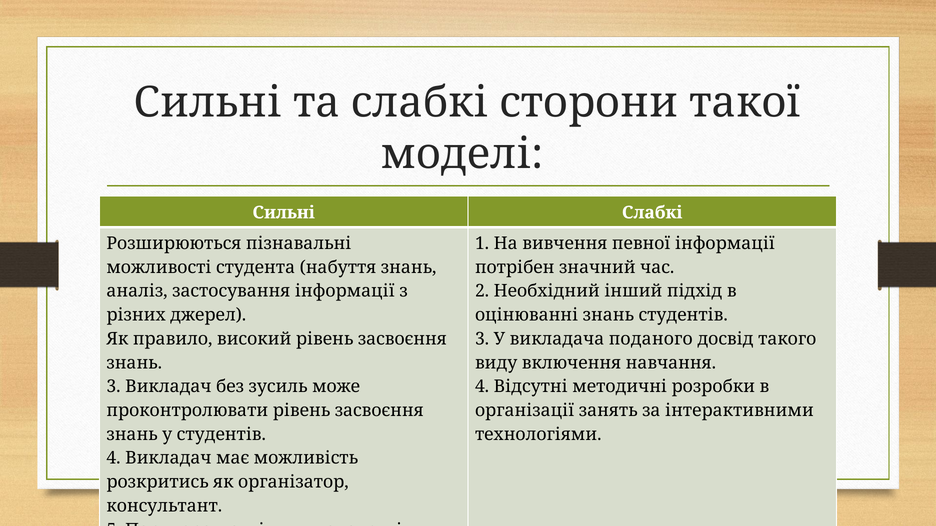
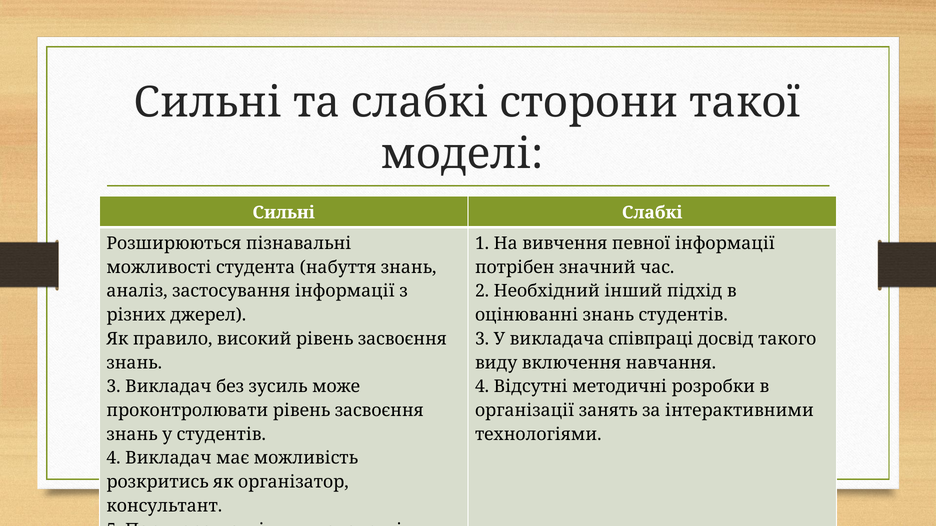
поданого: поданого -> співпраці (651, 339)
